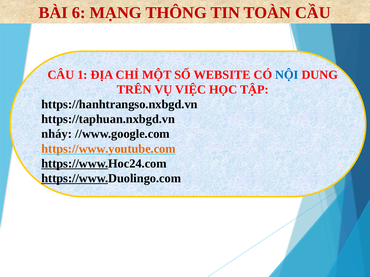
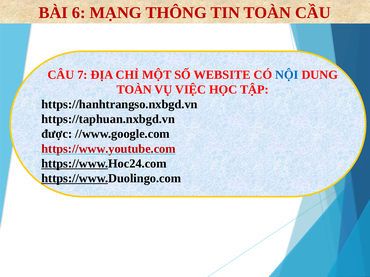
1: 1 -> 7 (82, 75)
TRÊN: TRÊN -> TOÀN (134, 90)
nháy: nháy -> được (57, 134)
https://www.youtube.com colour: orange -> red (108, 149)
